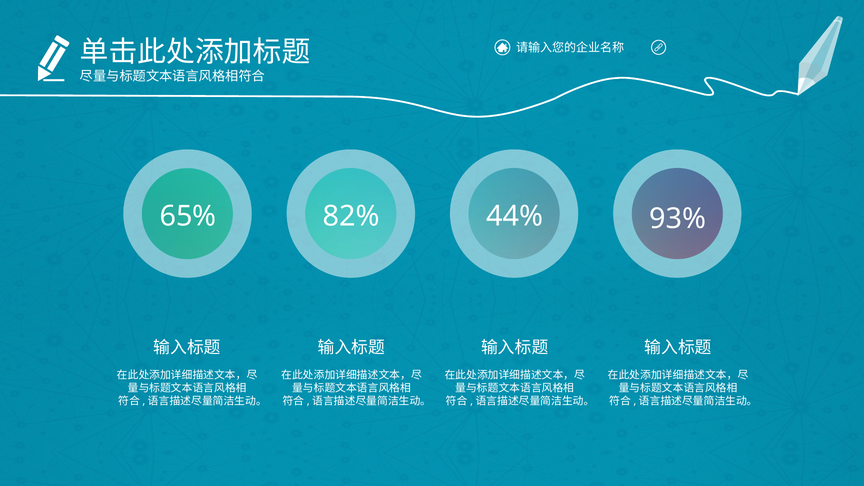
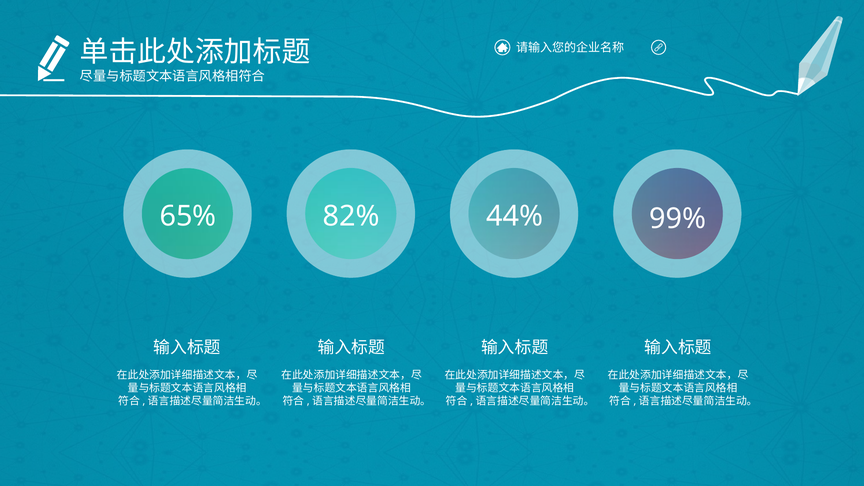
93%: 93% -> 99% (678, 219)
